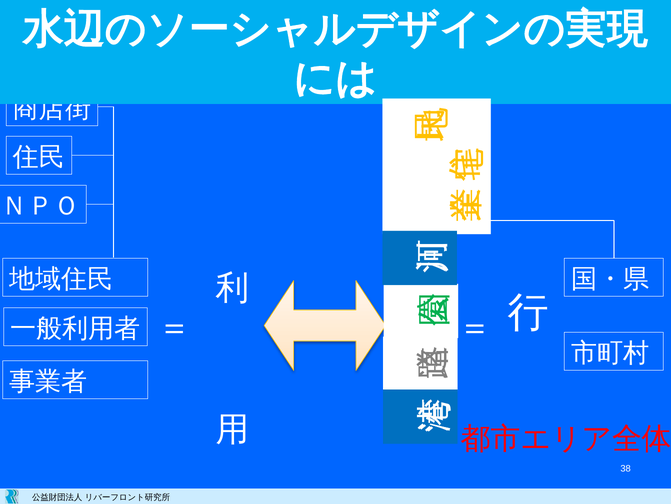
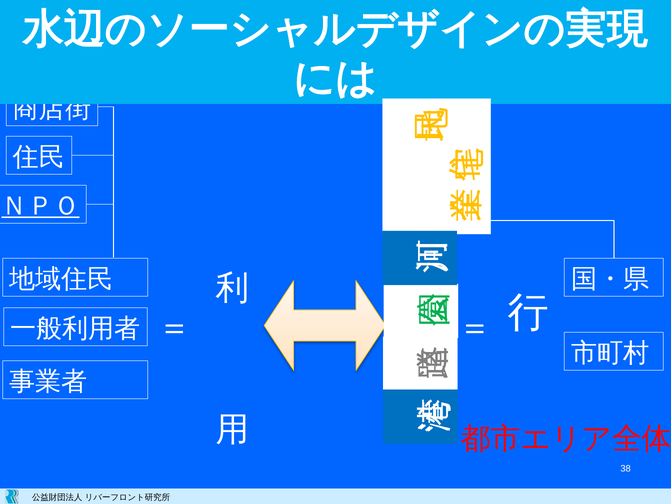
ＮＰＯ underline: none -> present (41, 206)
